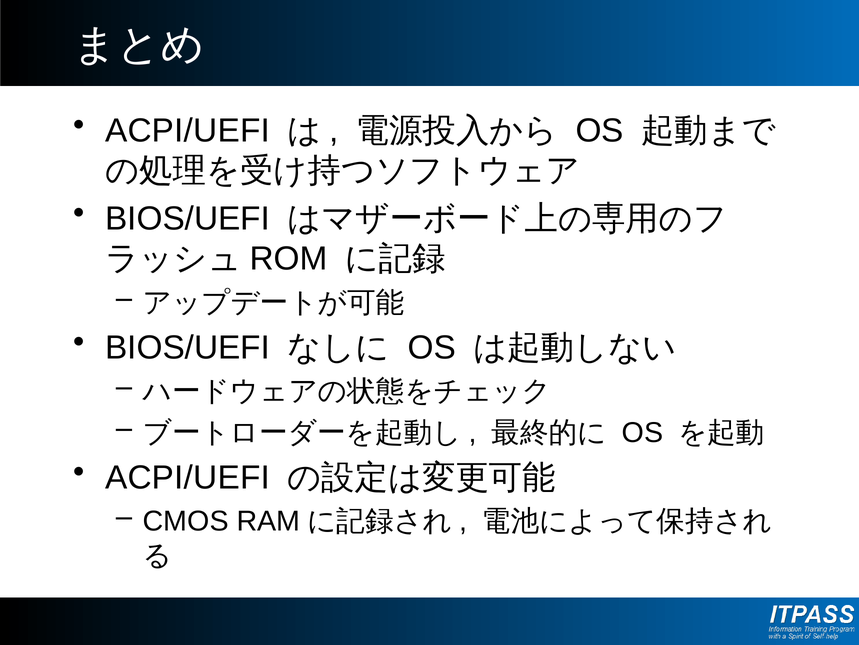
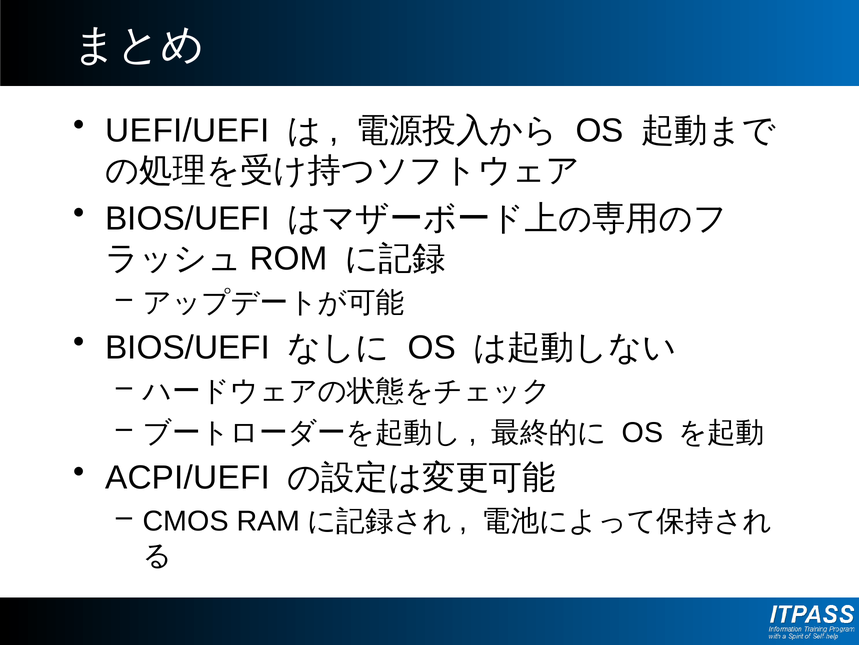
ACPI/UEFI: ACPI/UEFI -> UEFI/UEFI (187, 131)
